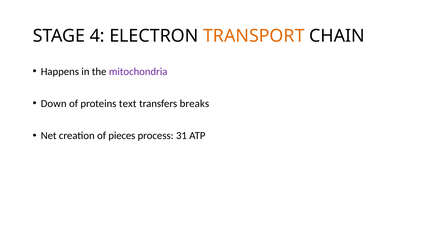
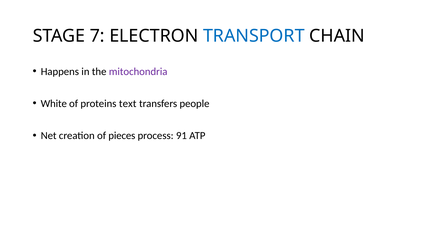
4: 4 -> 7 (97, 36)
TRANSPORT colour: orange -> blue (254, 36)
Down: Down -> White (54, 104)
breaks: breaks -> people (194, 104)
31: 31 -> 91 (181, 136)
